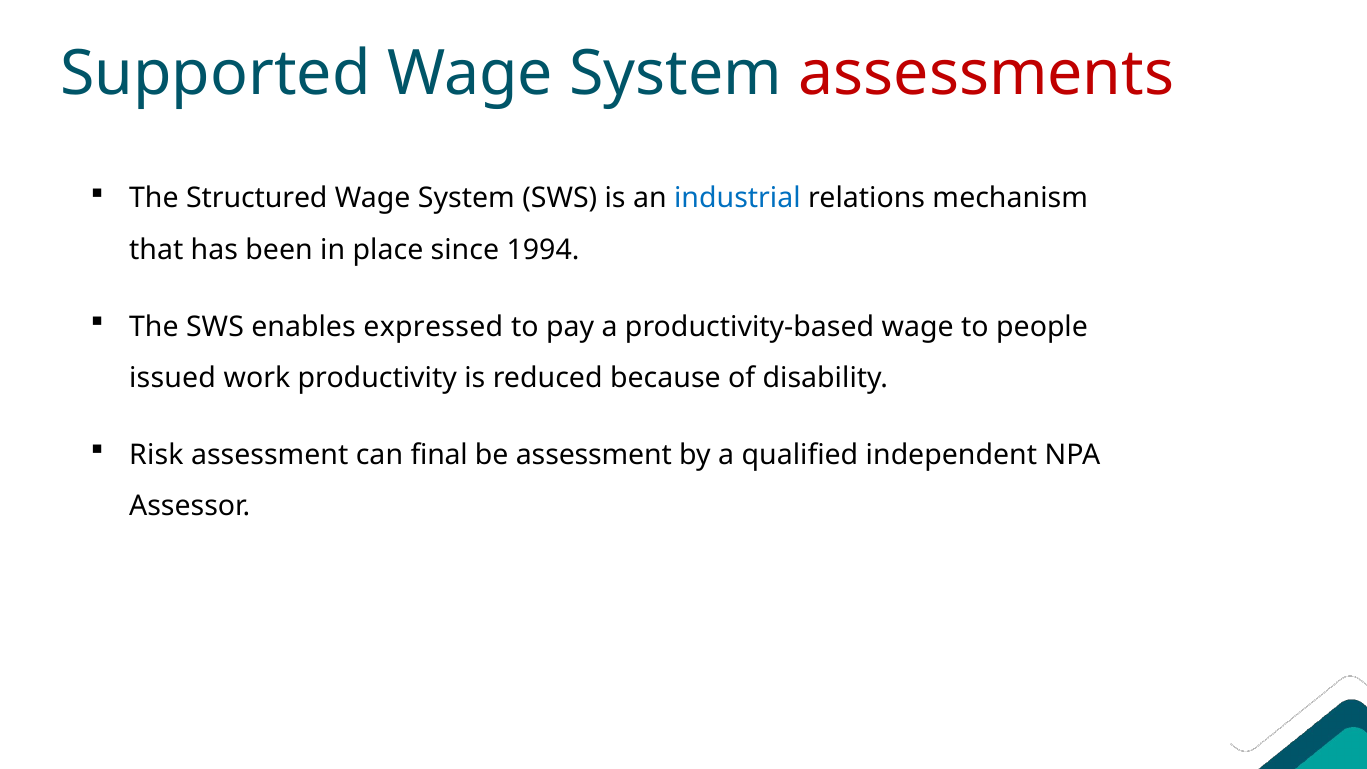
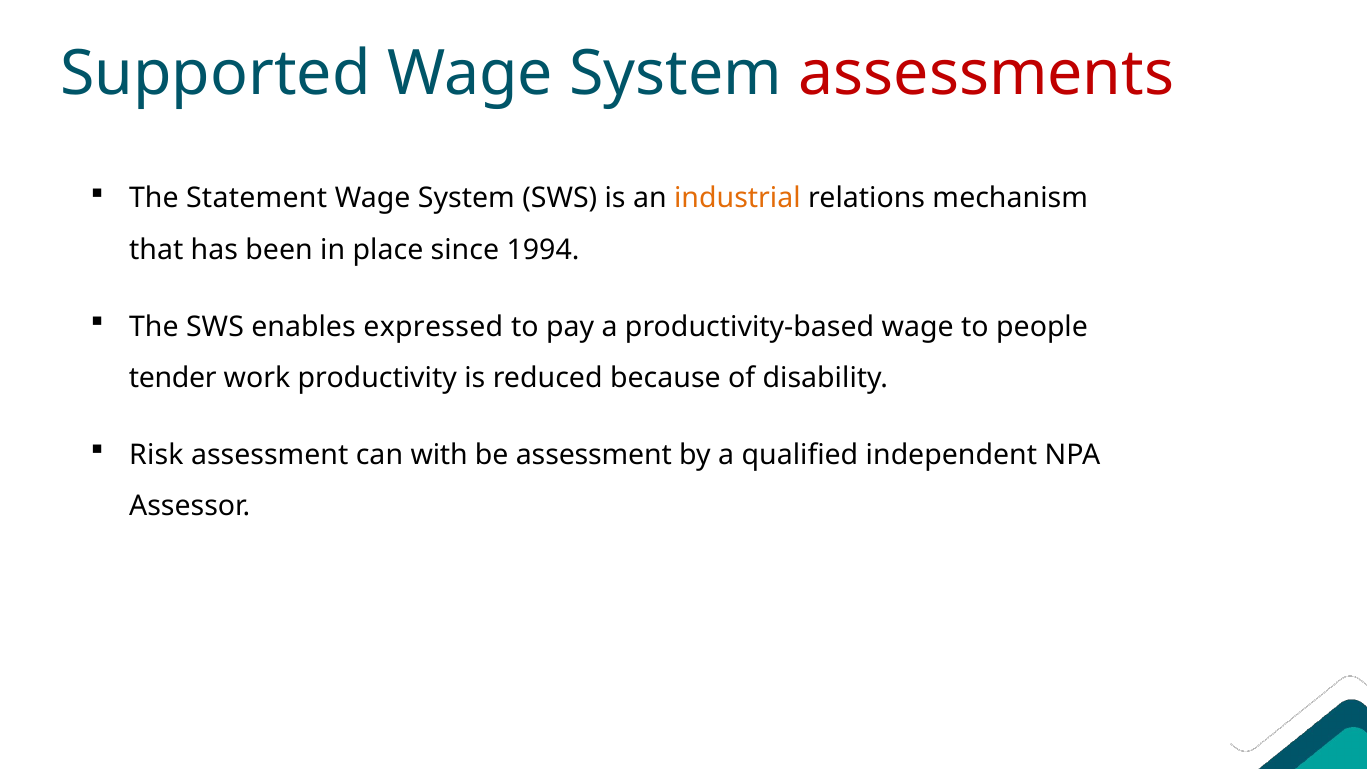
Structured: Structured -> Statement (257, 198)
industrial colour: blue -> orange (737, 198)
issued: issued -> tender (173, 378)
final: final -> with (439, 455)
